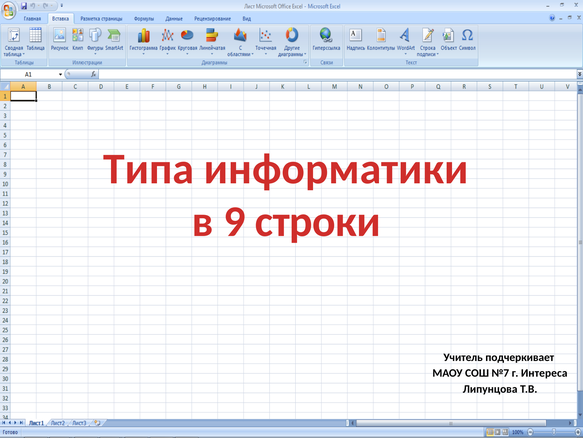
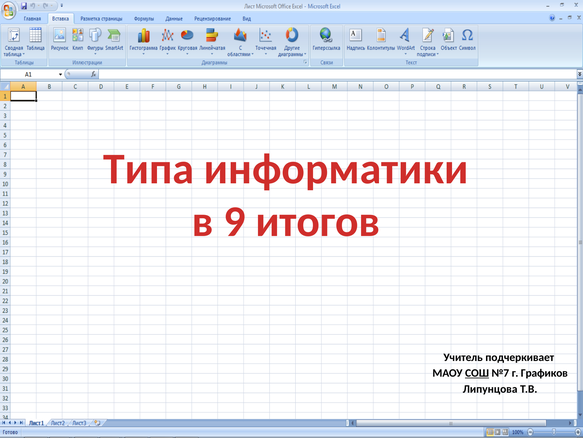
строки: строки -> итогов (318, 221)
СОШ underline: none -> present (477, 373)
Интереса: Интереса -> Графиков (544, 373)
